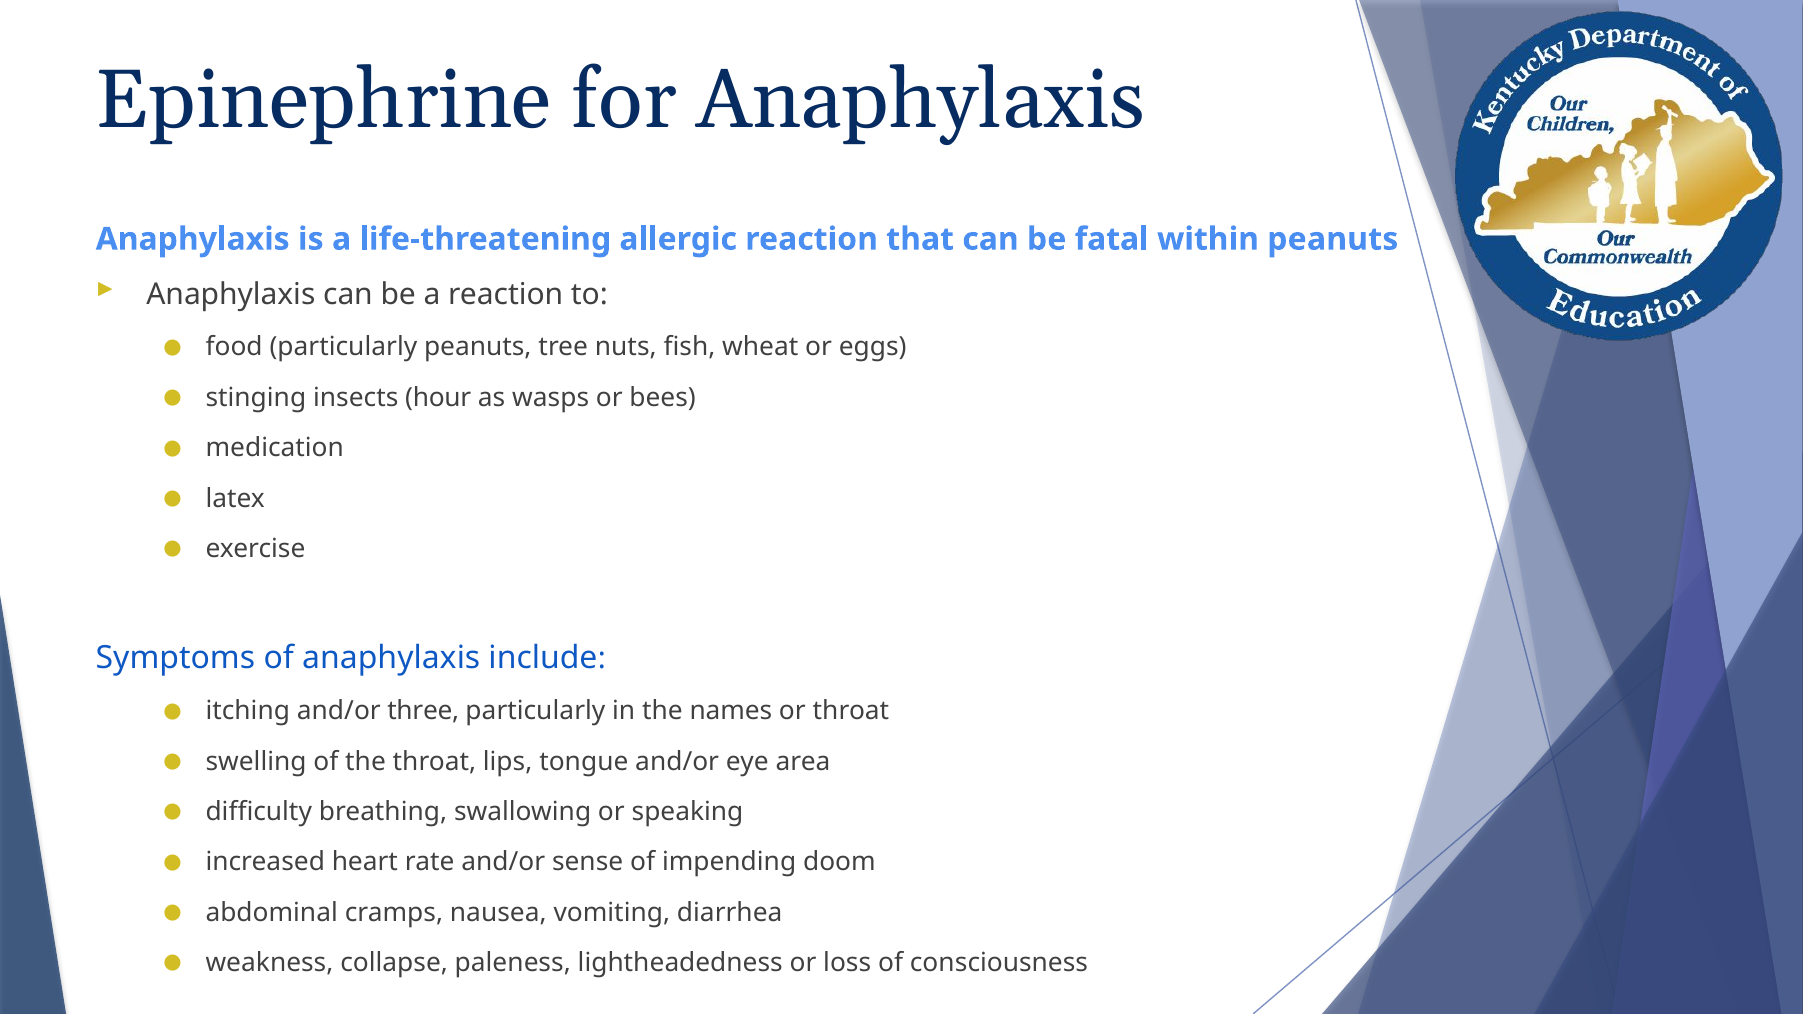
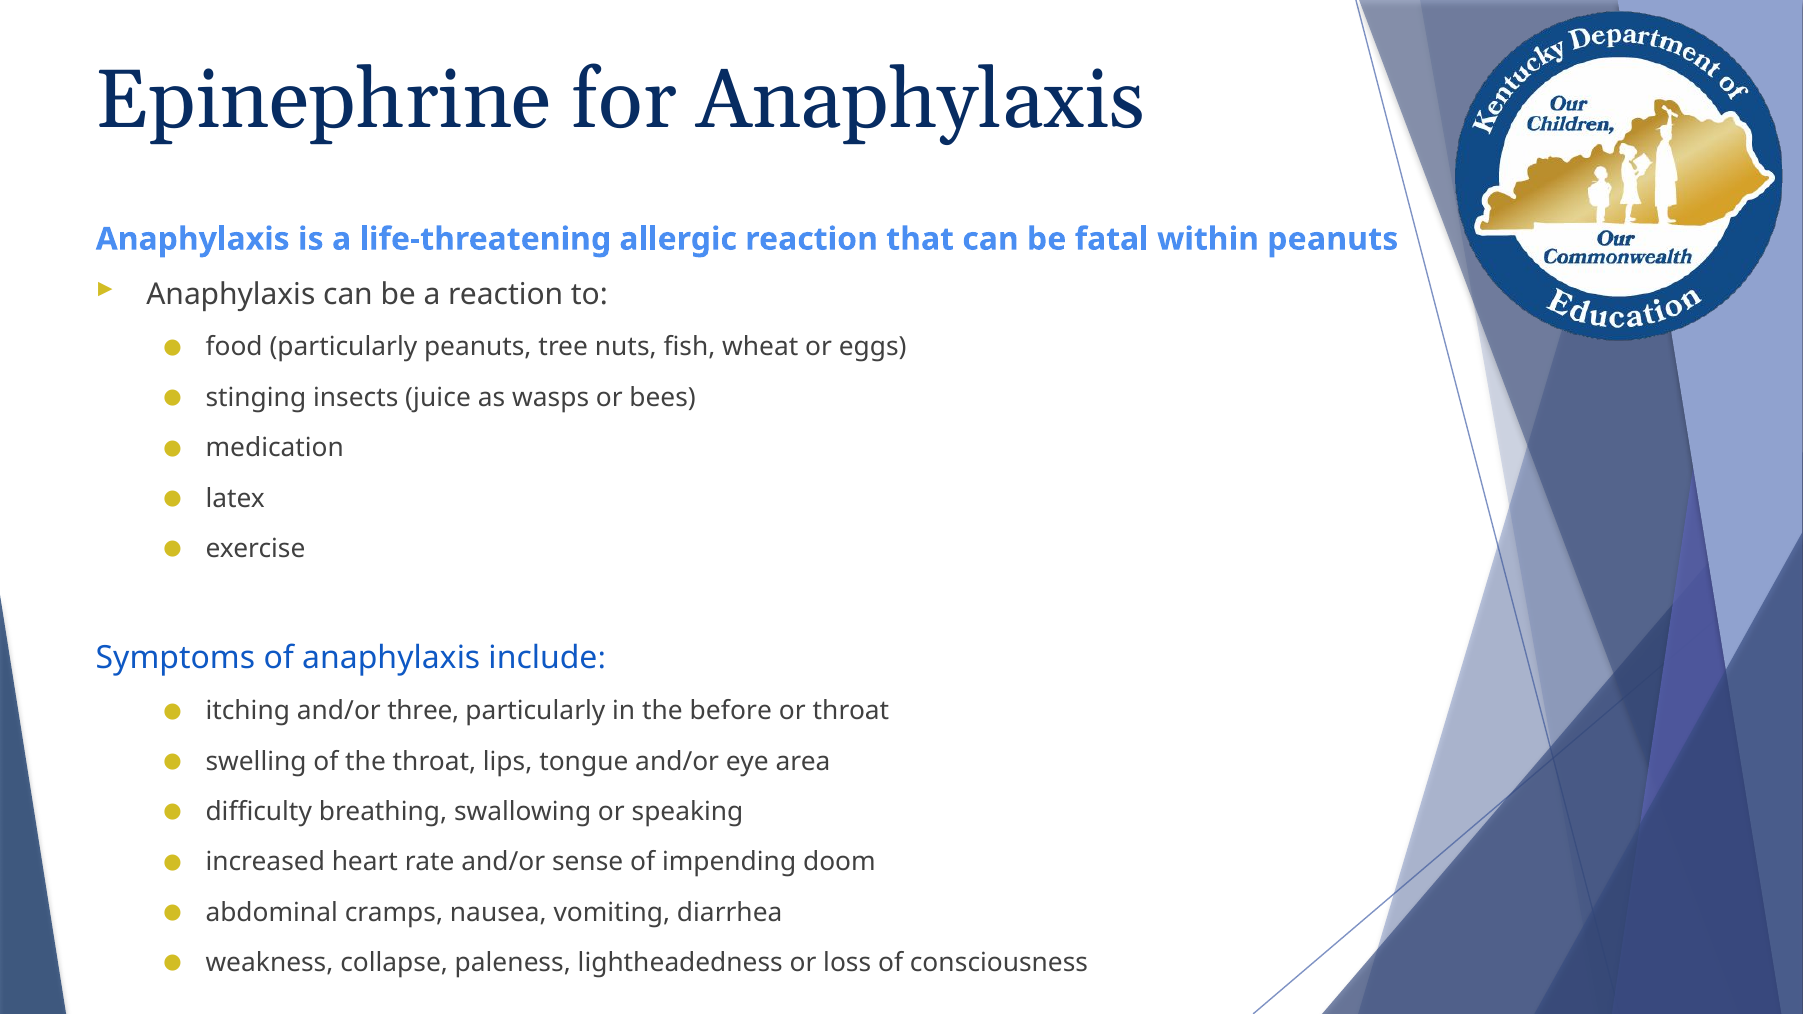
hour: hour -> juice (438, 398)
names: names -> before (731, 711)
